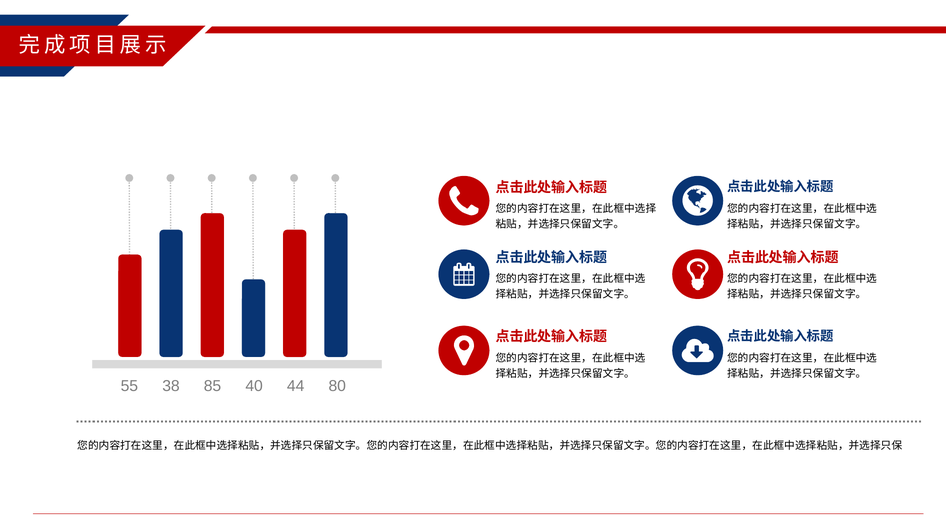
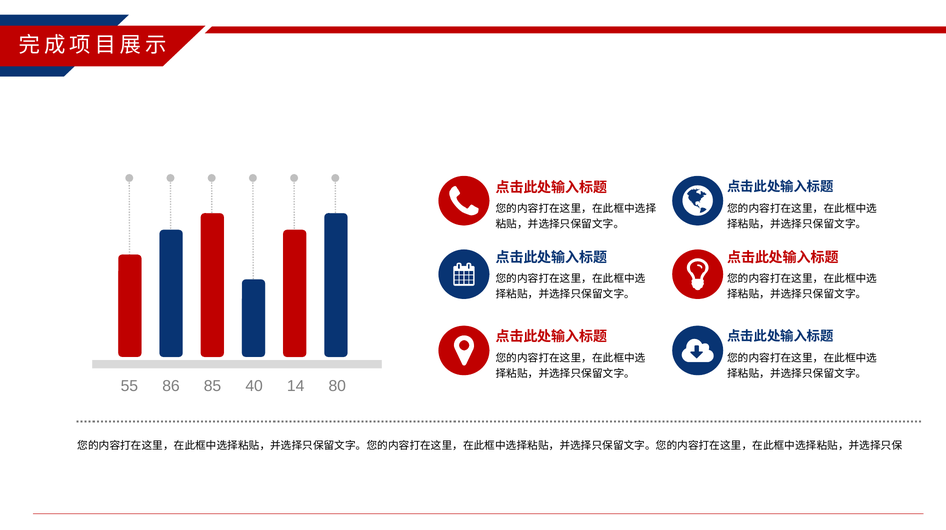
38: 38 -> 86 (171, 386)
44: 44 -> 14 (296, 386)
